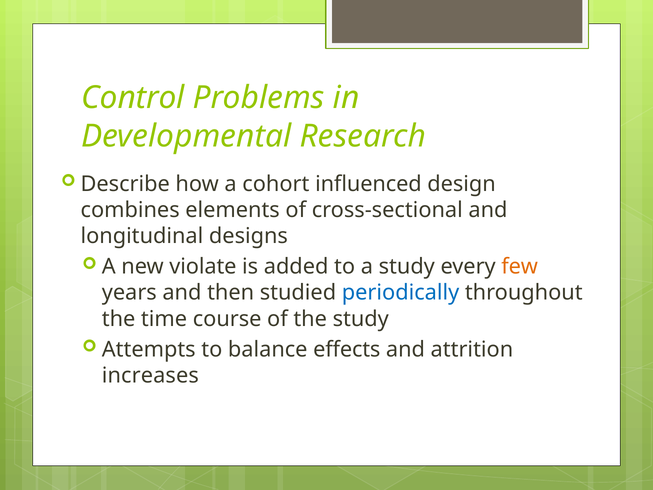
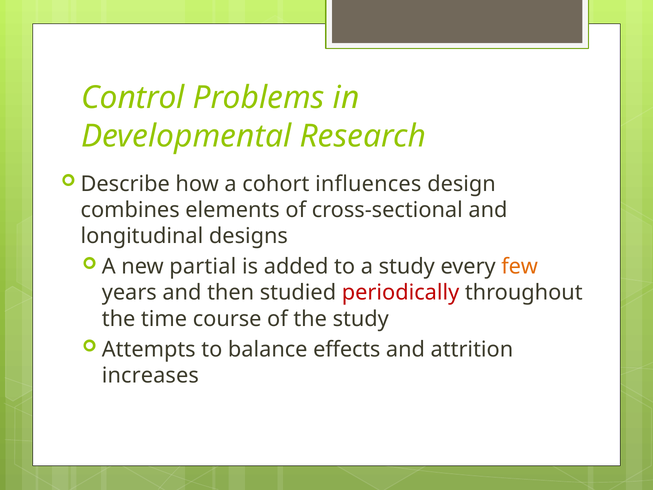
influenced: influenced -> influences (368, 184)
violate: violate -> partial (203, 267)
periodically colour: blue -> red (401, 293)
